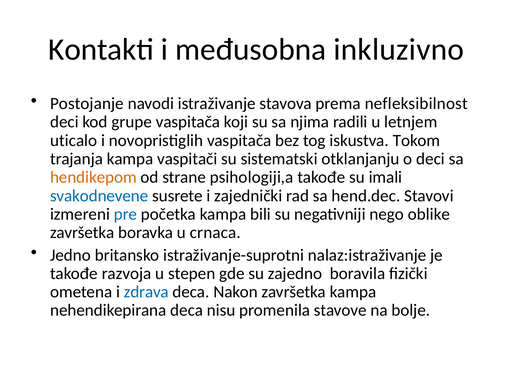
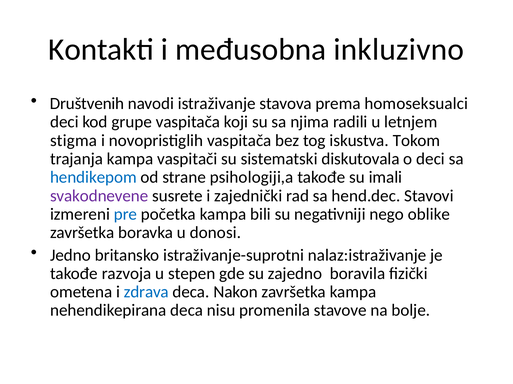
Postojanje: Postojanje -> Društvenih (87, 104)
nefleksibilnost: nefleksibilnost -> homoseksualci (416, 104)
uticalo: uticalo -> stigma (74, 141)
otklanjanju: otklanjanju -> diskutovala (361, 159)
hendikepom colour: orange -> blue (93, 178)
svakodnevene colour: blue -> purple (99, 196)
crnaca: crnaca -> donosi (215, 233)
